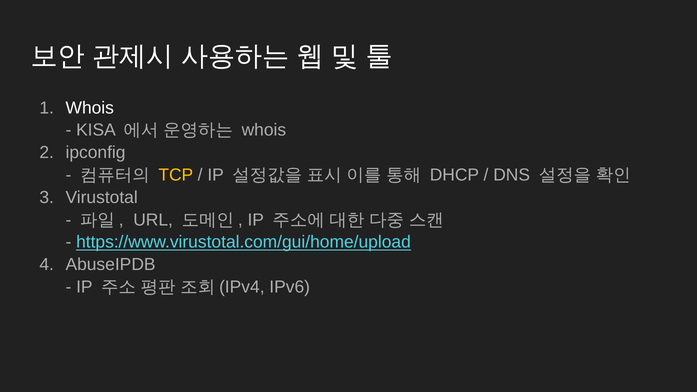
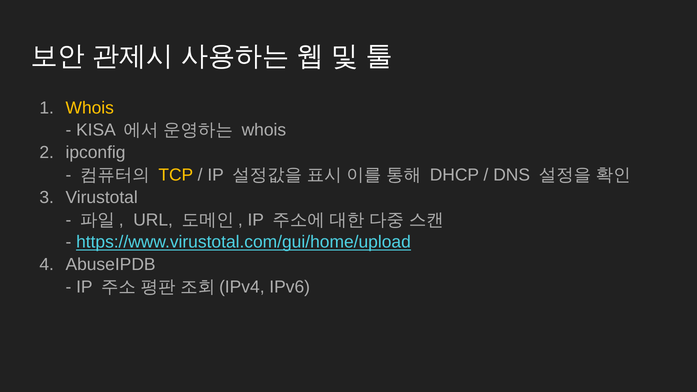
Whois colour: white -> yellow (90, 108)
